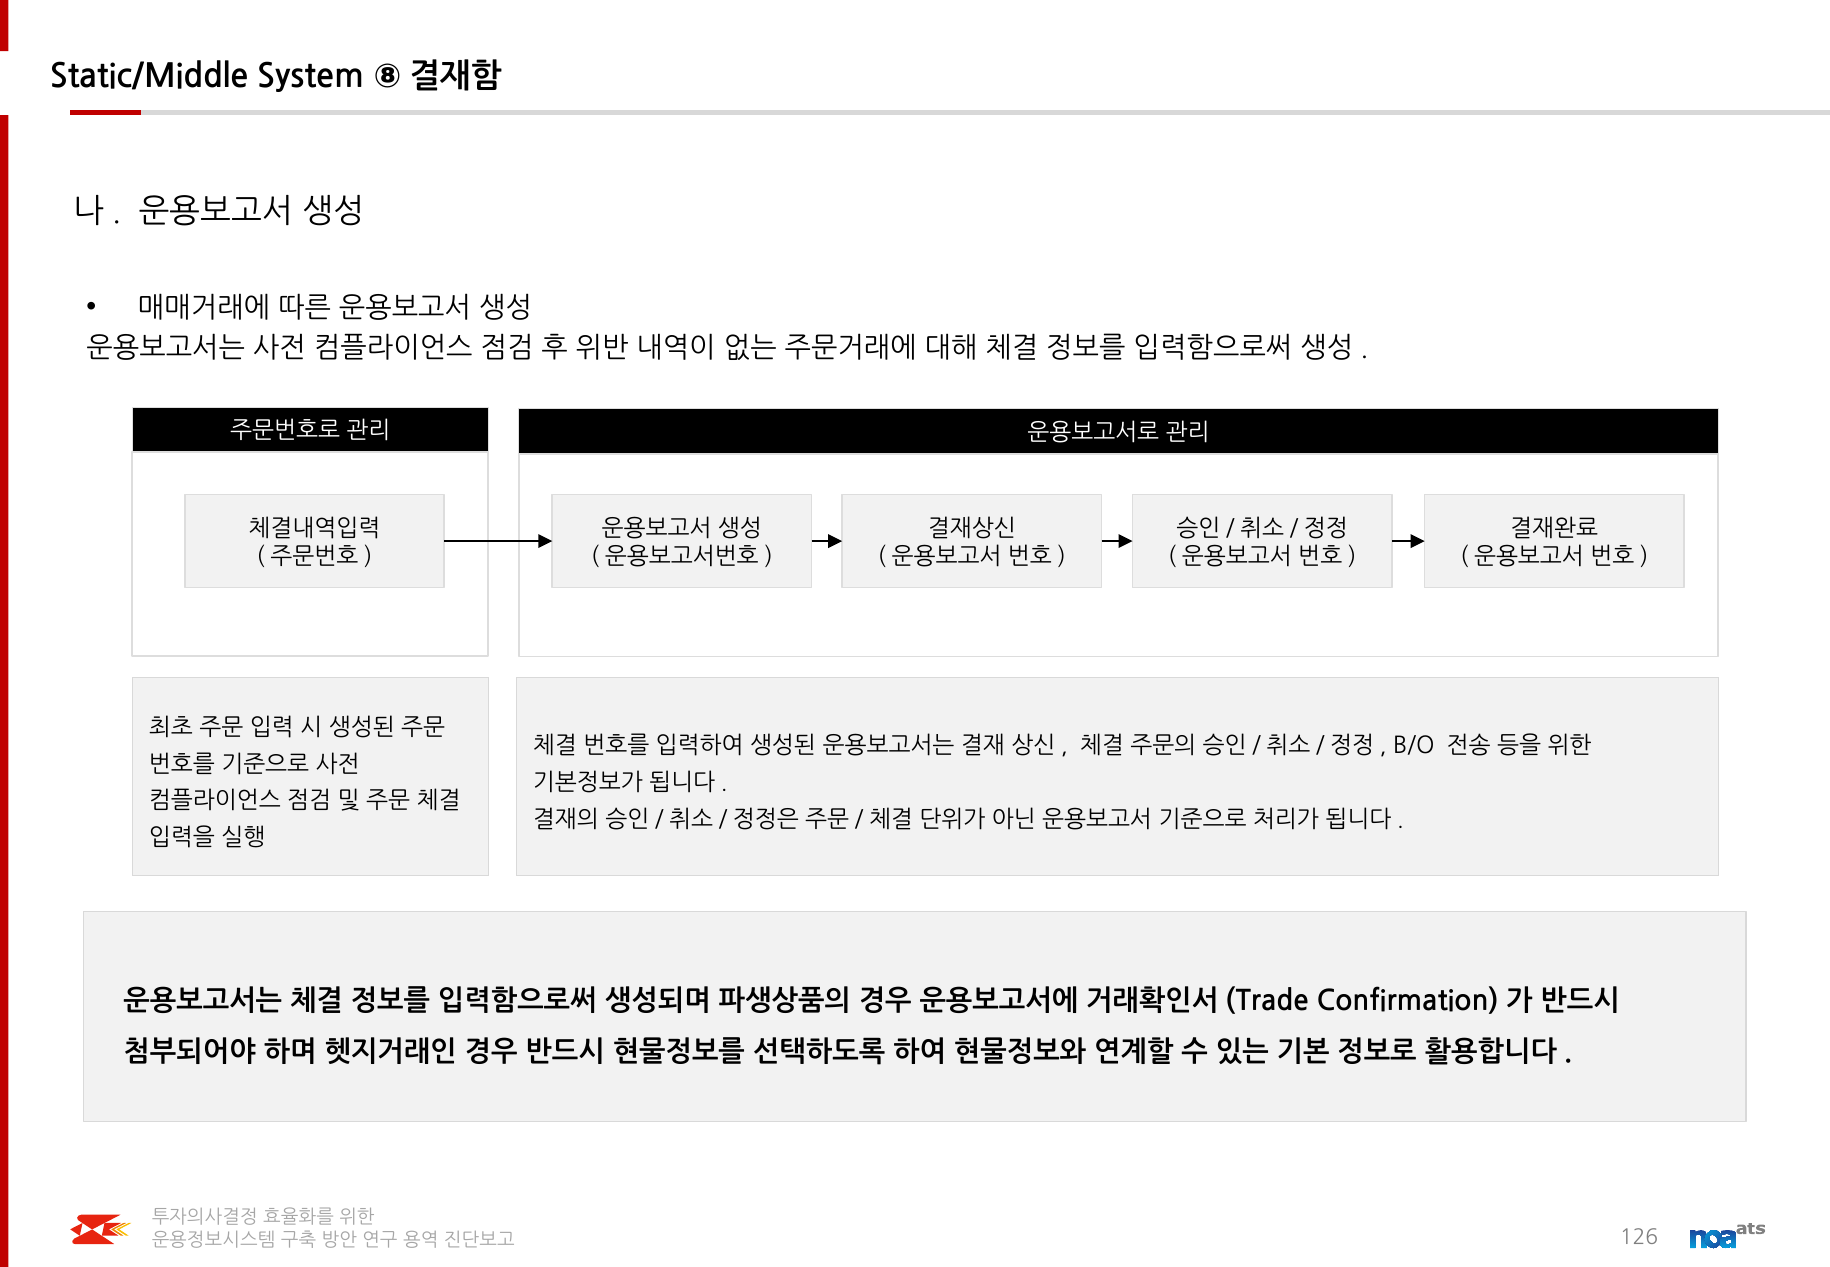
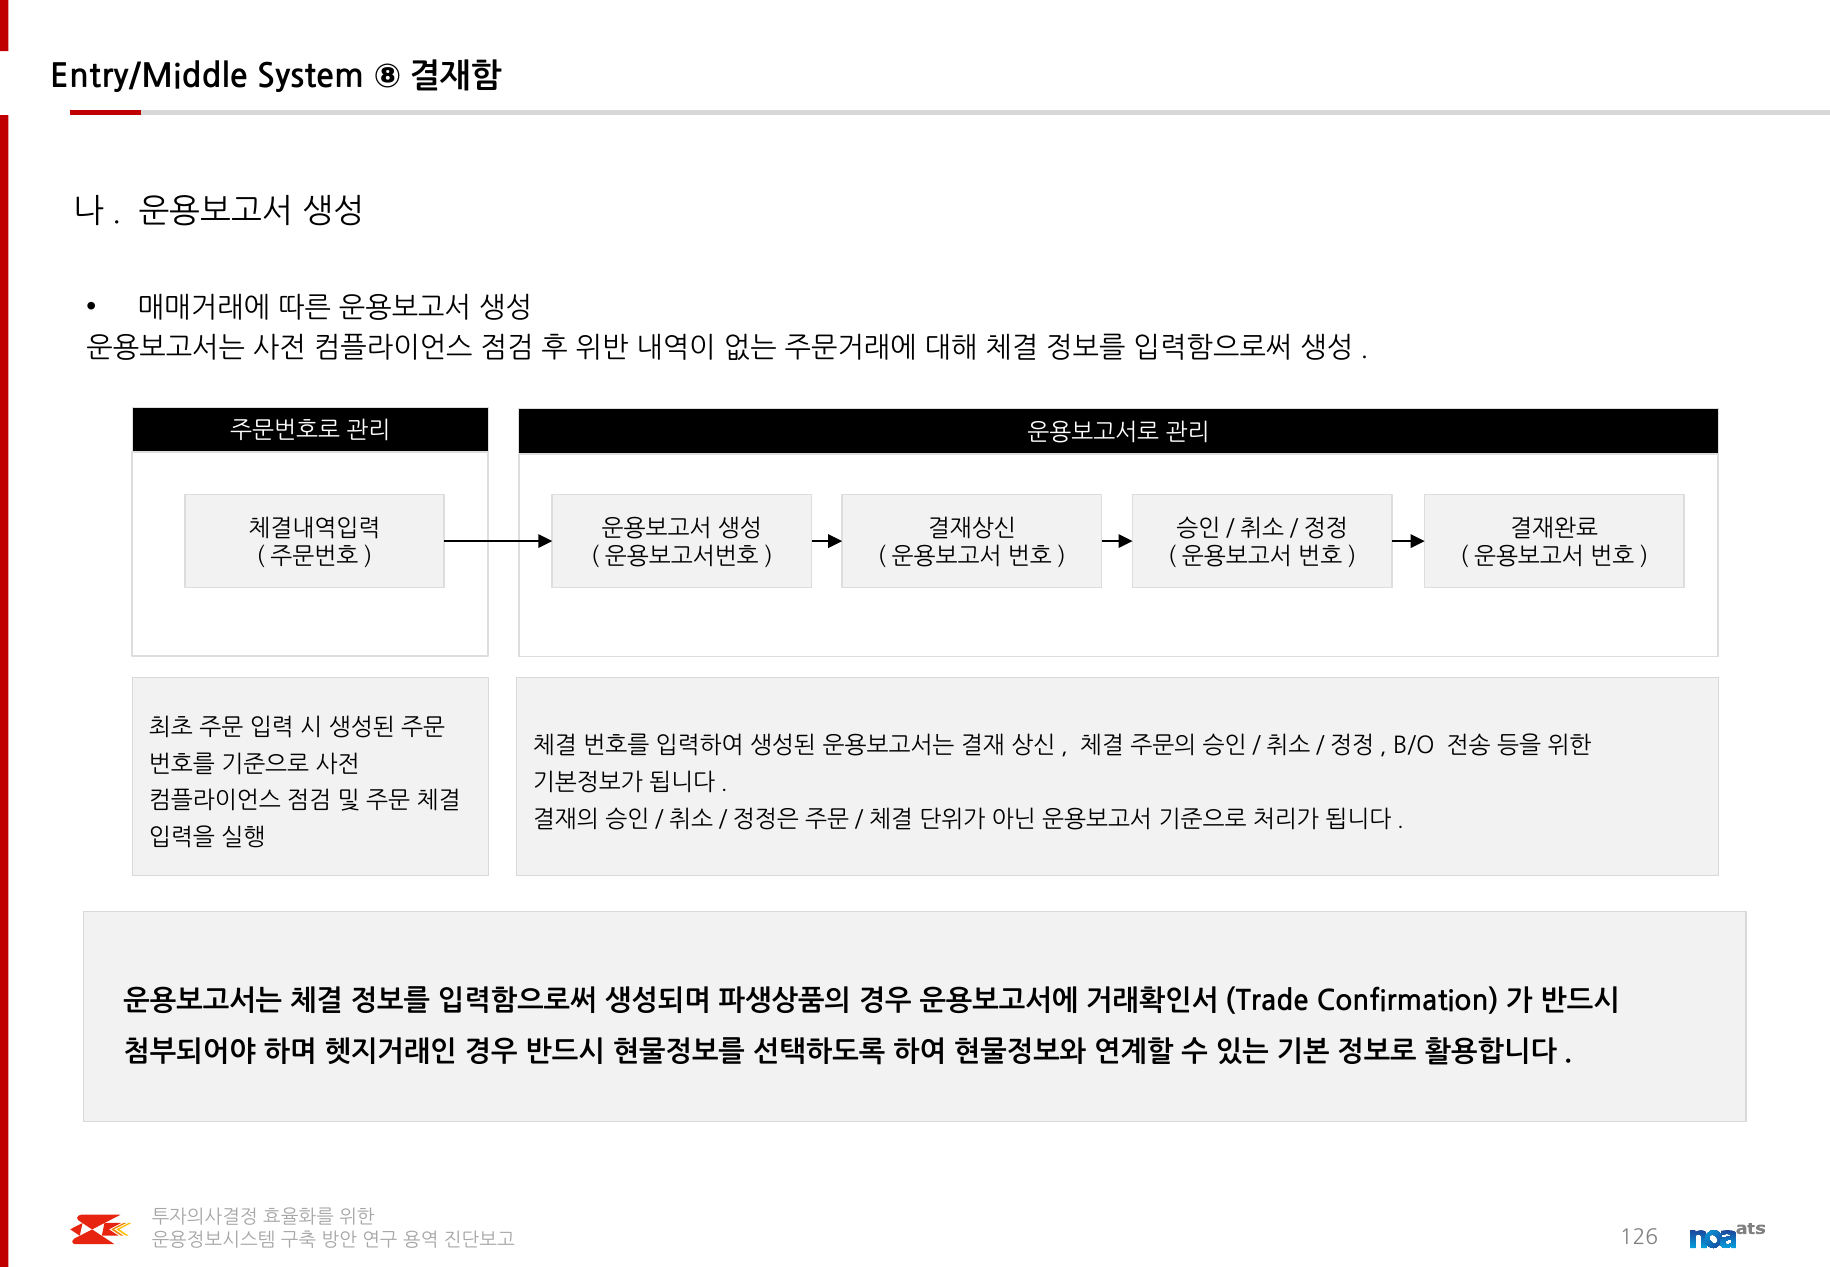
Static/Middle: Static/Middle -> Entry/Middle (149, 77)
